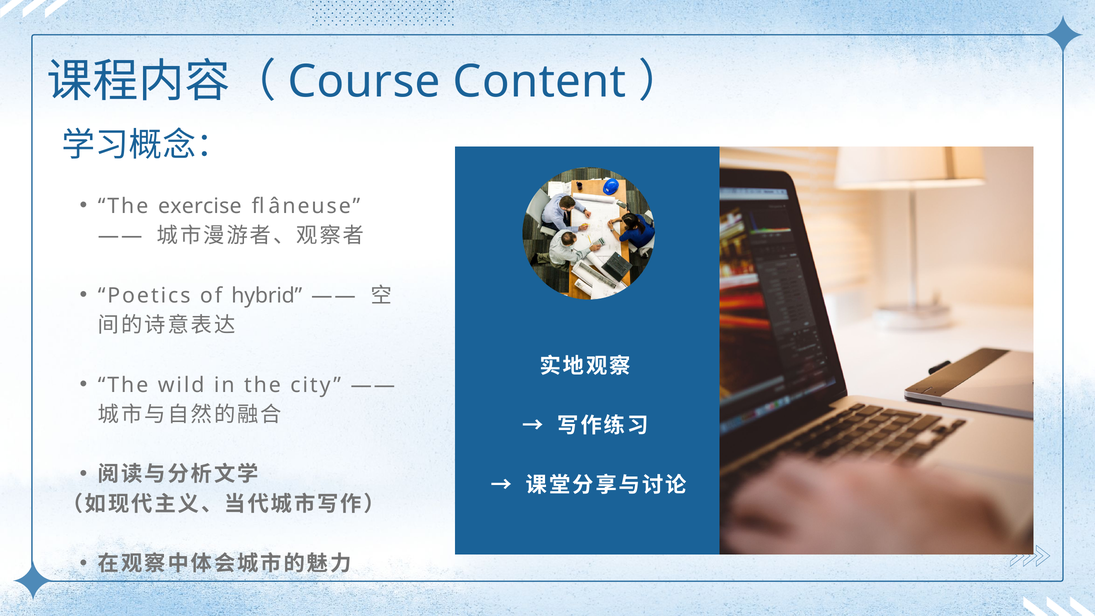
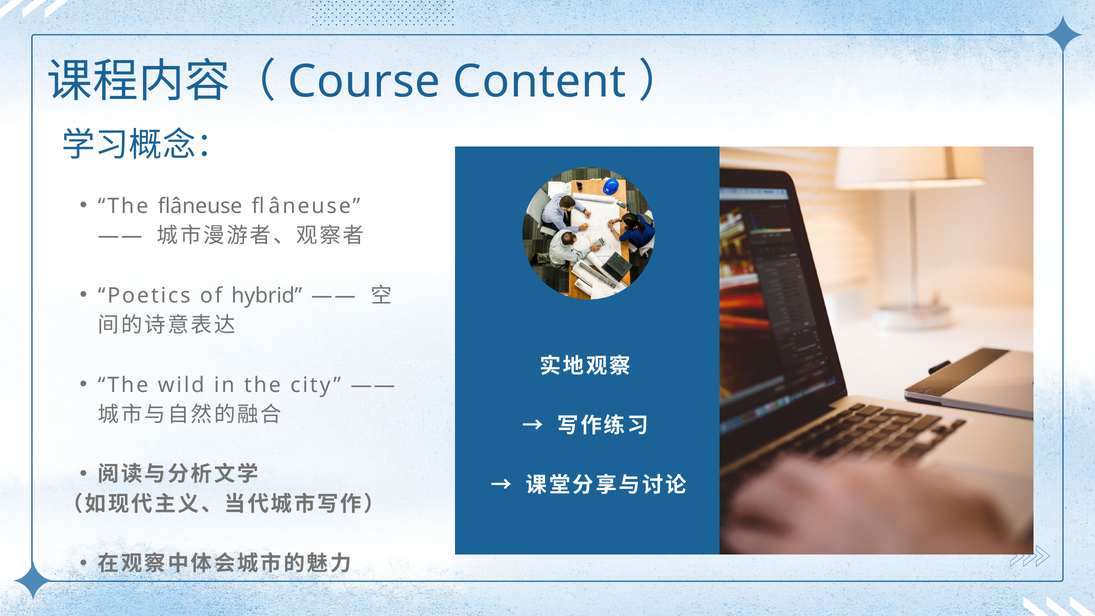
The exercise: exercise -> flâneuse (200, 206)
